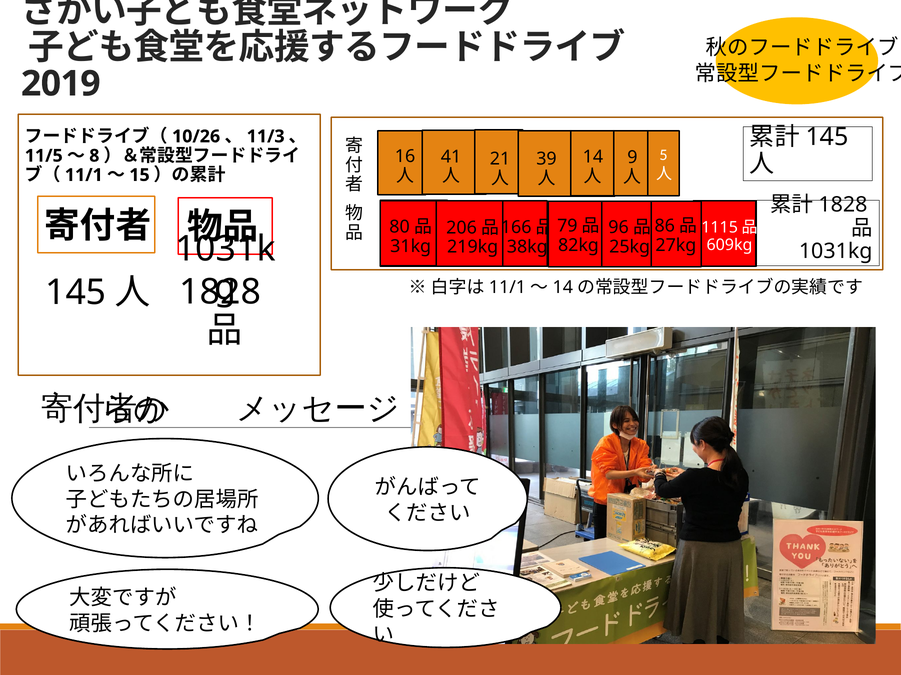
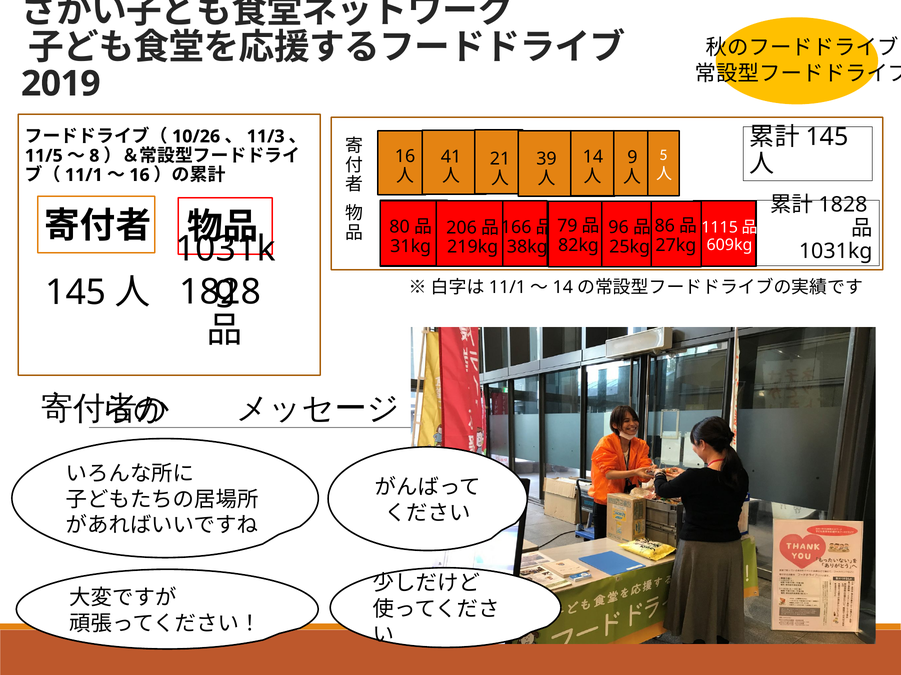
15: 15 -> 16 (139, 175)
